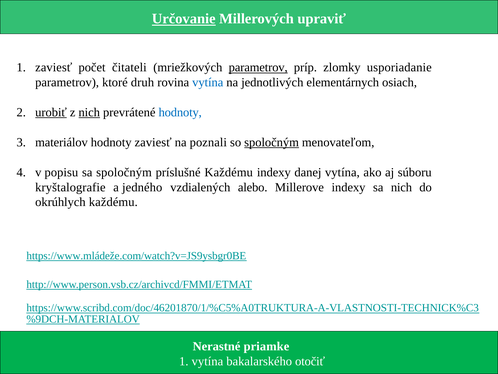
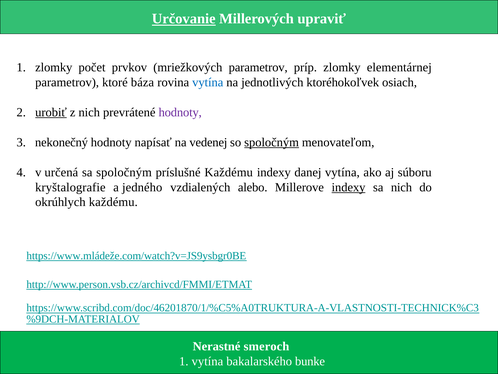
1 zaviesť: zaviesť -> zlomky (54, 67)
čitateli: čitateli -> prvkov (129, 67)
parametrov underline: present -> none (258, 67)
usporiadanie: usporiadanie -> elementárnej (399, 67)
druh: druh -> báza (142, 82)
elementárnych: elementárnych -> ktoréhokoľvek (343, 82)
nich underline: present -> none (89, 112)
hodnoty colour: blue -> purple (180, 112)
materiálov: materiálov -> nekonečný (62, 142)
hodnoty zaviesť: zaviesť -> napísať (153, 142)
poznali: poznali -> vedenej (208, 142)
popisu: popisu -> určená (61, 172)
indexy underline: none -> present (349, 187)
priamke: priamke -> smeroch (266, 346)
otočiť: otočiť -> bunke (310, 361)
